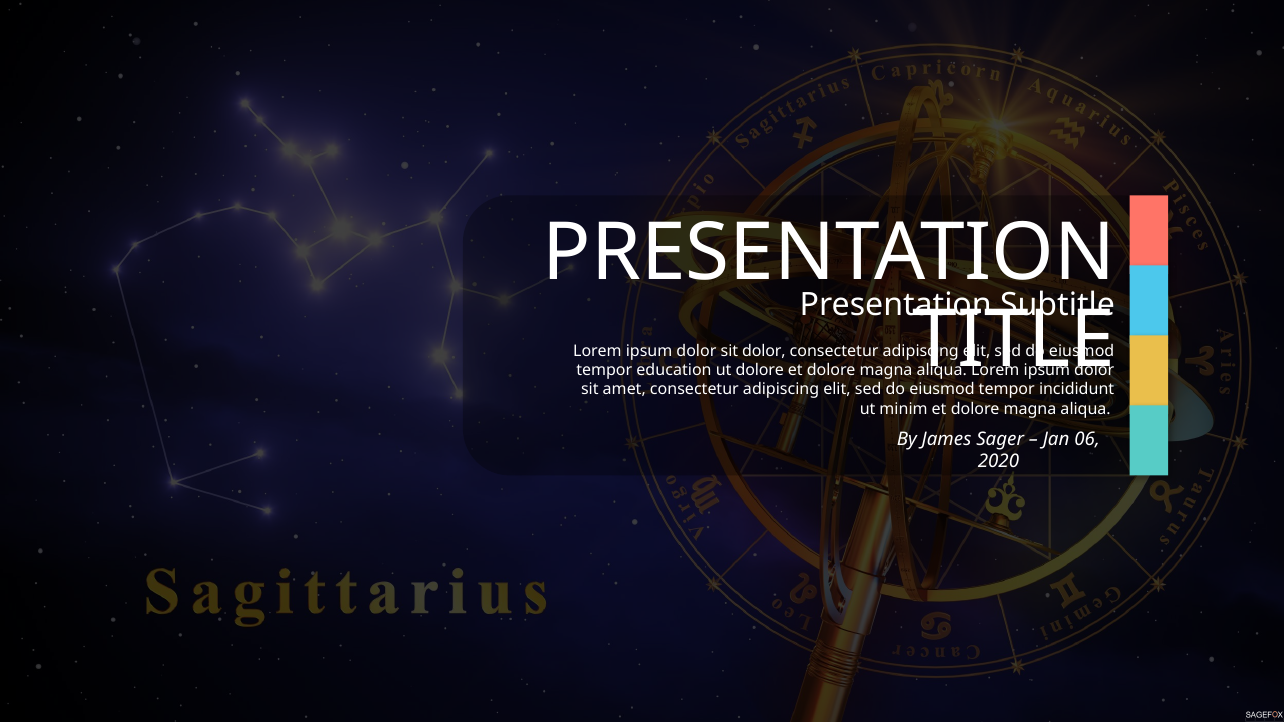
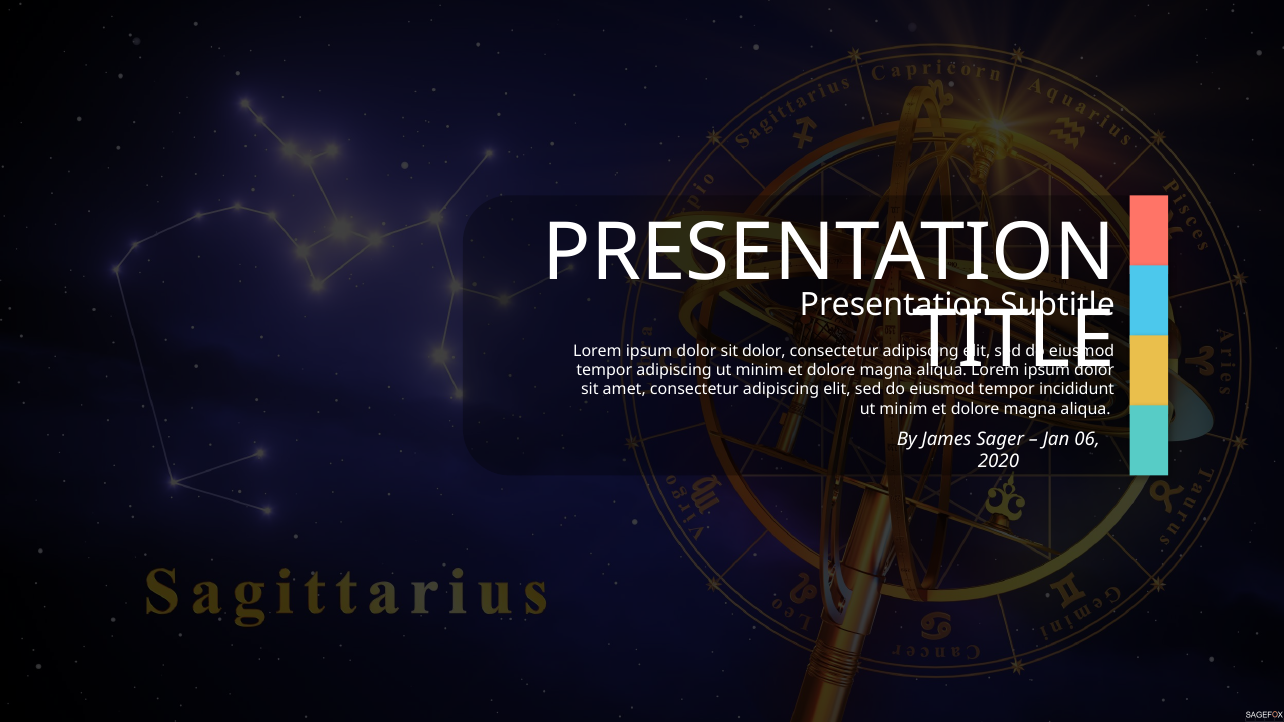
tempor education: education -> adipiscing (674, 371)
dolore: dolore -> minim (760, 371)
